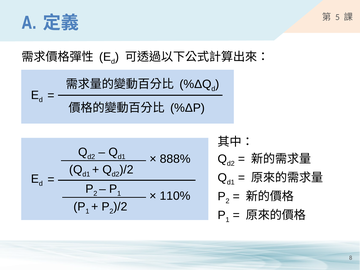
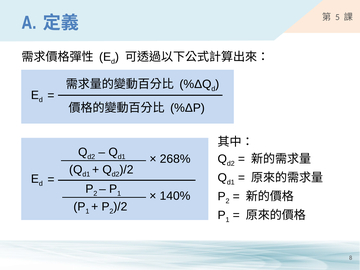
888%: 888% -> 268% (175, 159)
110%: 110% -> 140% (175, 196)
